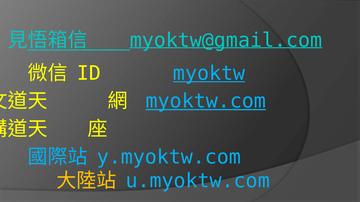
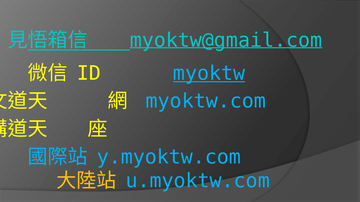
myoktw.com underline: present -> none (206, 101)
